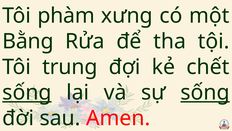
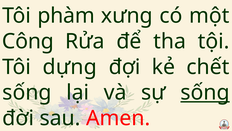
Bằng: Bằng -> Công (28, 41)
trung: trung -> dựng (70, 67)
sống underline: present -> none (27, 92)
